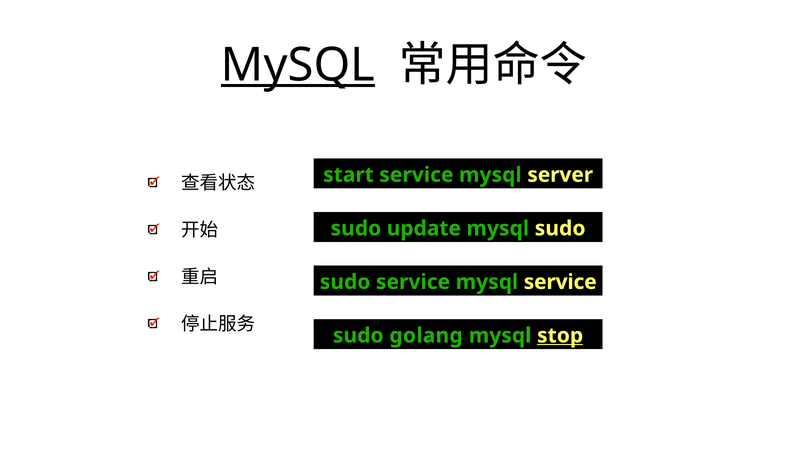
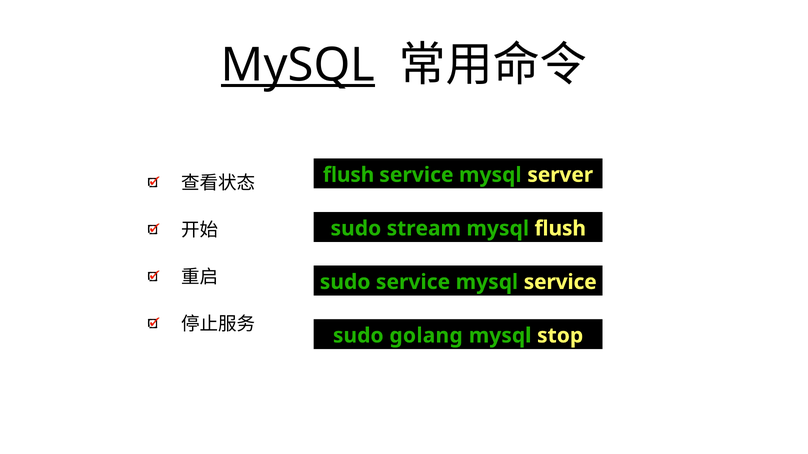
start: start -> flush (349, 175)
update: update -> stream (424, 229)
mysql sudo: sudo -> flush (560, 229)
stop underline: present -> none (560, 336)
